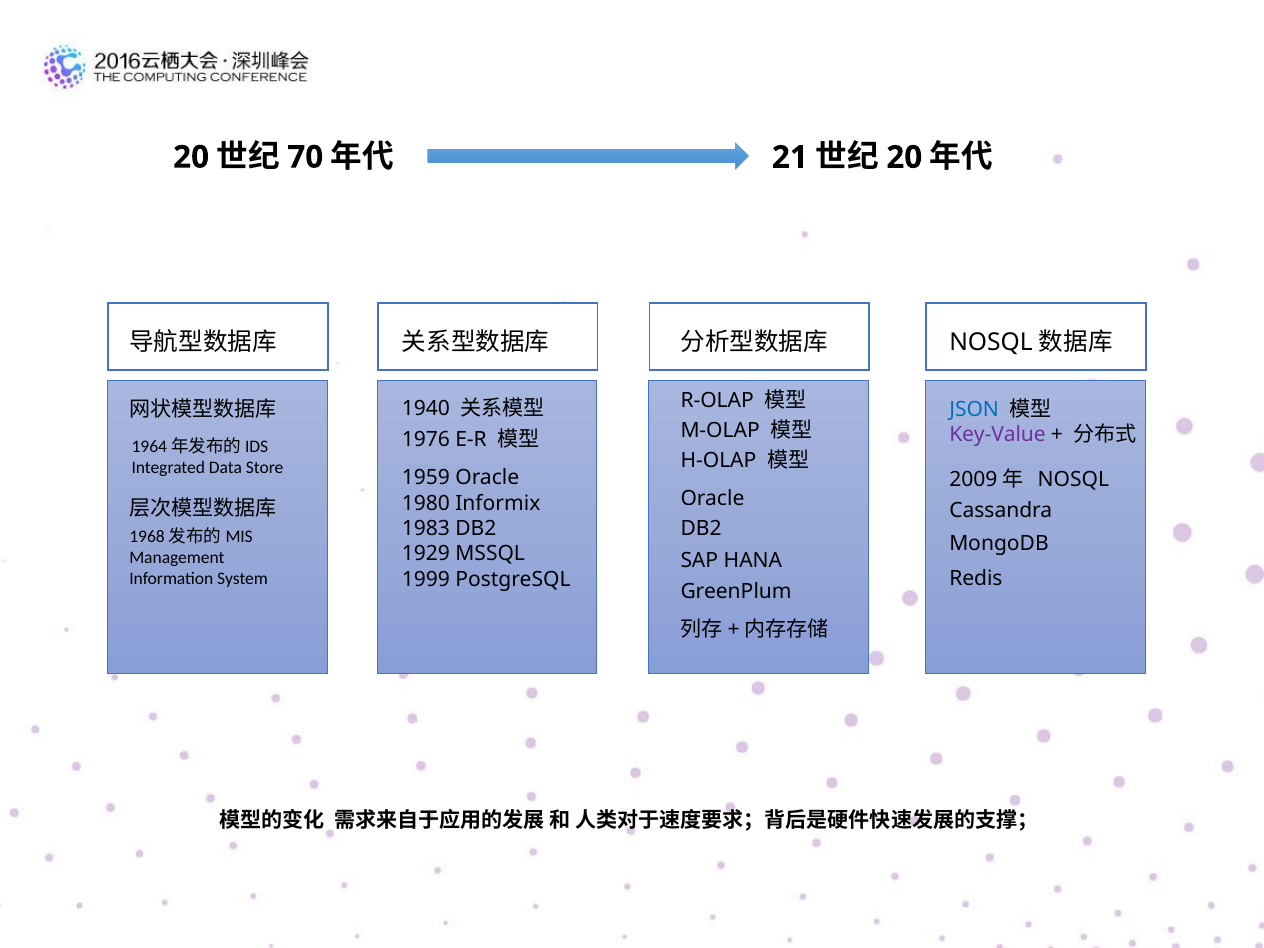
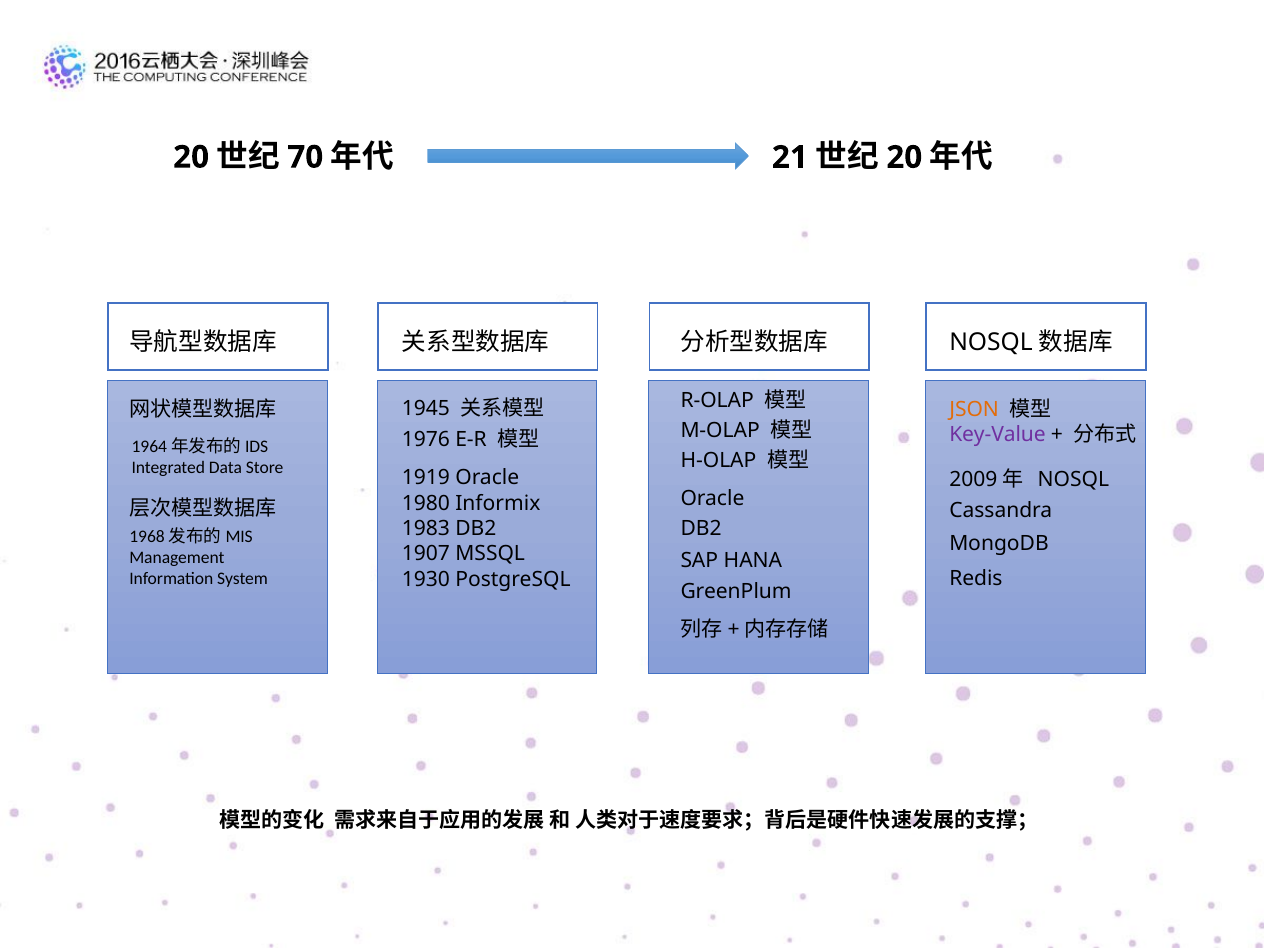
1940: 1940 -> 1945 (426, 408)
JSON colour: blue -> orange (974, 409)
1959: 1959 -> 1919 (426, 478)
1929: 1929 -> 1907 (426, 554)
1999: 1999 -> 1930 (426, 579)
